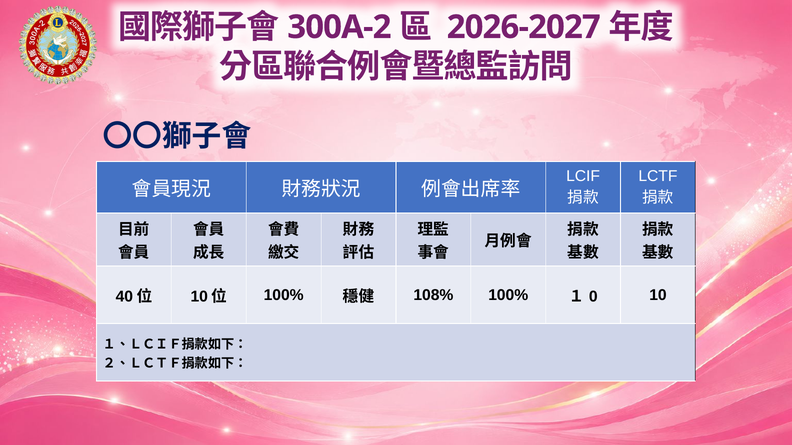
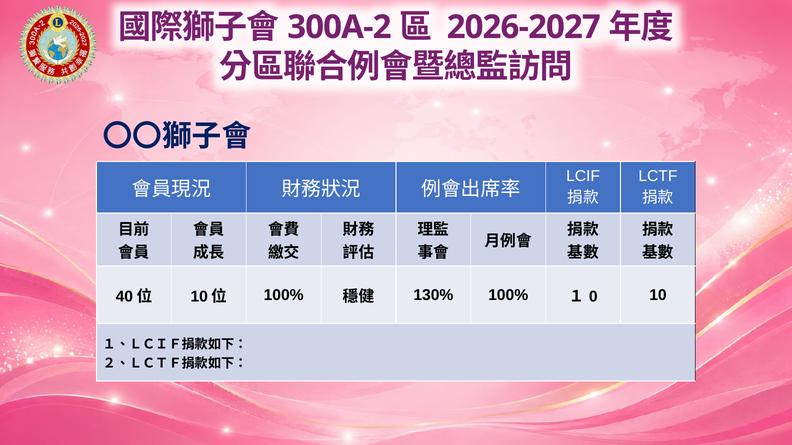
108%: 108% -> 130% (433, 295)
